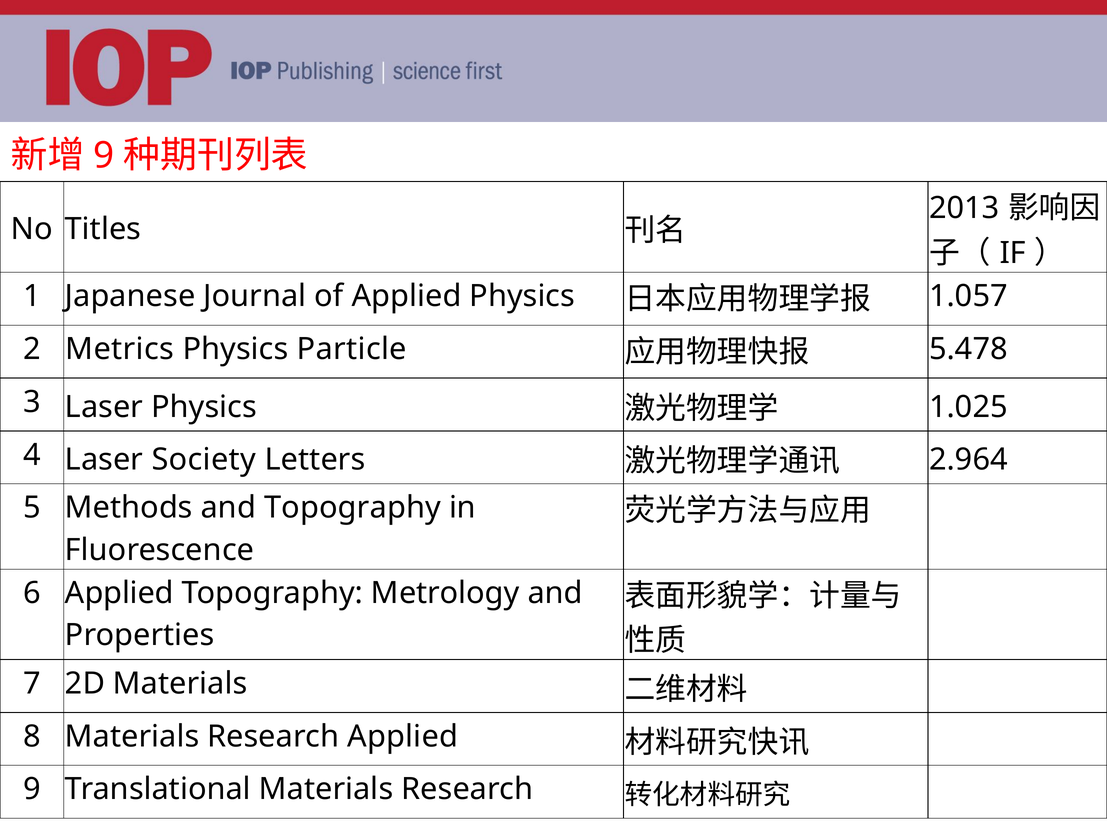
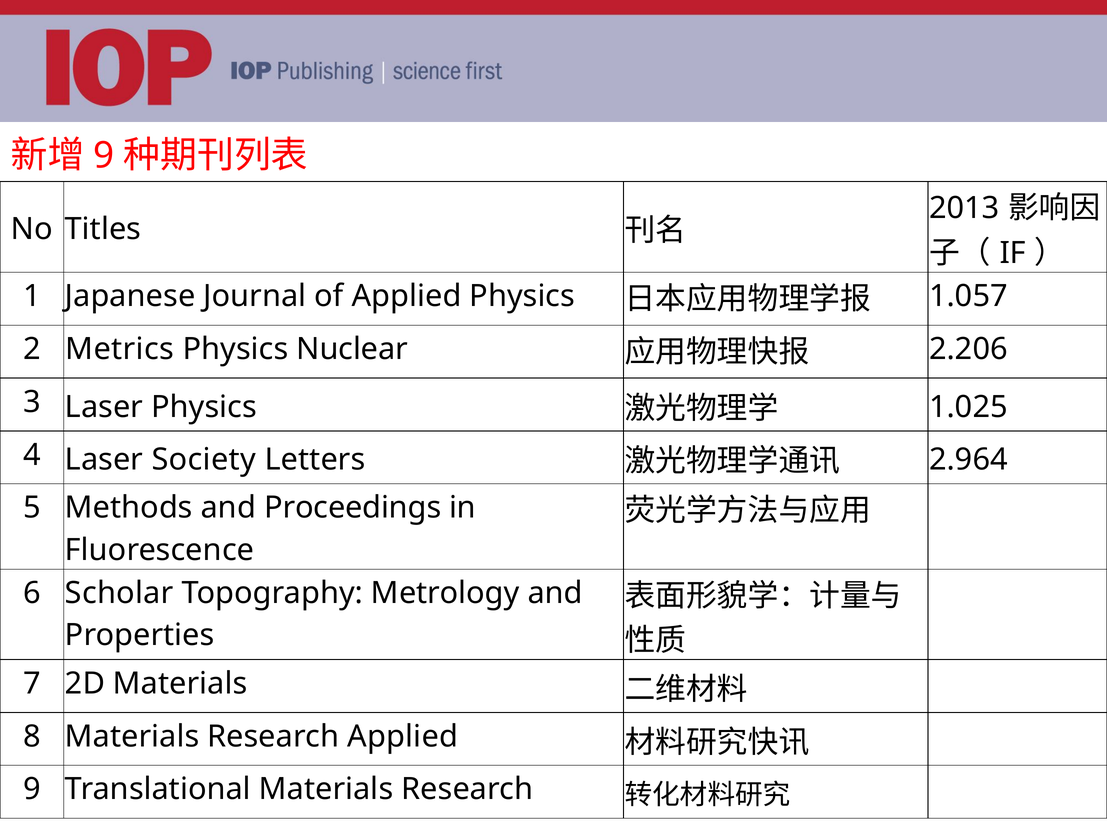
Particle: Particle -> Nuclear (352, 349)
5.478: 5.478 -> 2.206 (968, 349)
and Topography: Topography -> Proceedings (353, 508)
6 Applied: Applied -> Scholar (119, 593)
